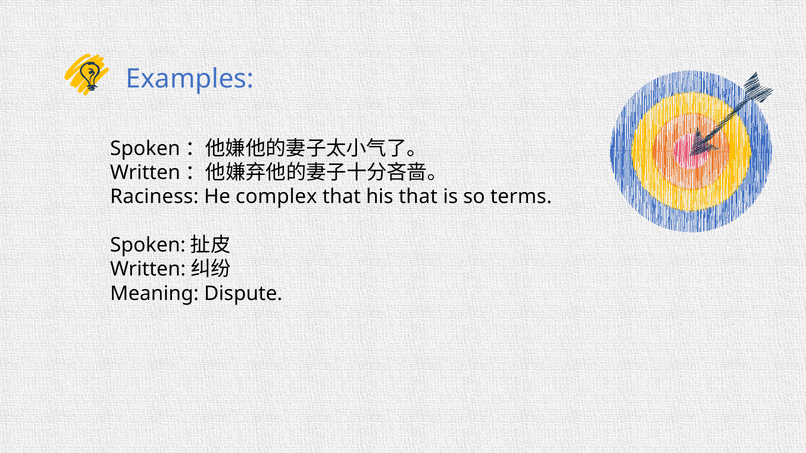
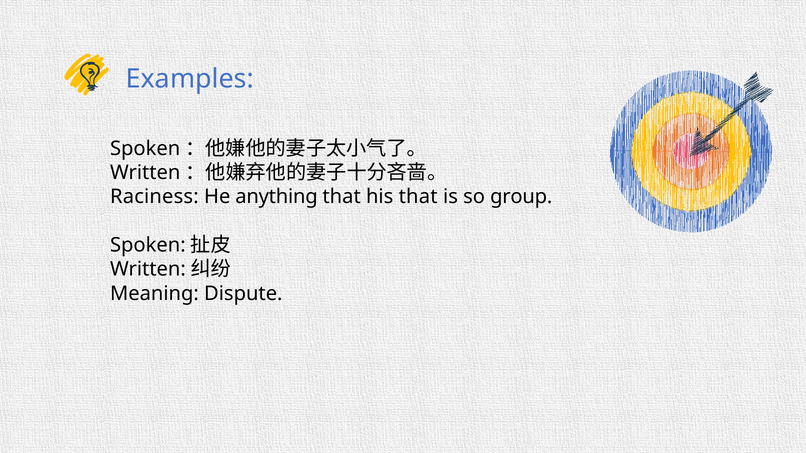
complex: complex -> anything (277, 197)
terms: terms -> group (521, 197)
